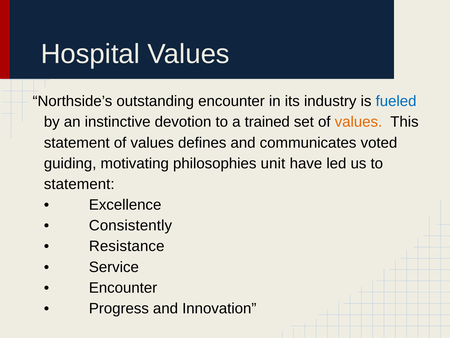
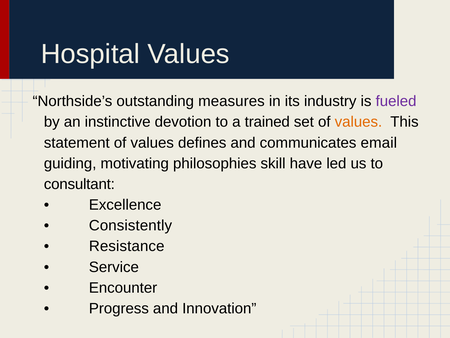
outstanding encounter: encounter -> measures (231, 101)
fueled colour: blue -> purple (396, 101)
voted: voted -> email (379, 143)
unit: unit -> skill (273, 163)
statement: statement -> consultant (79, 184)
